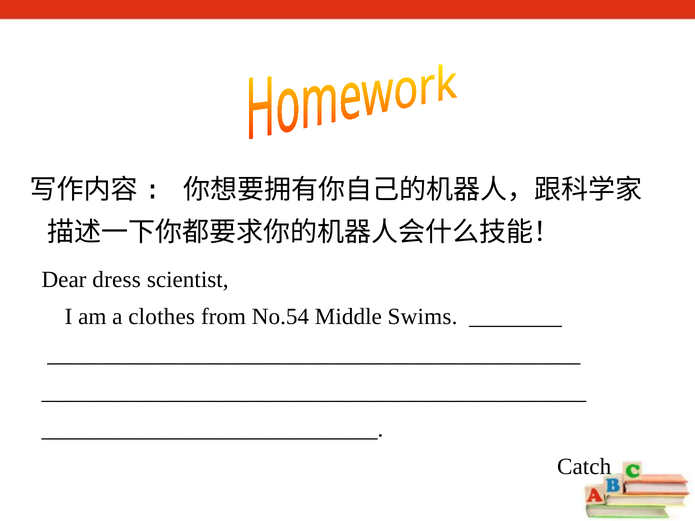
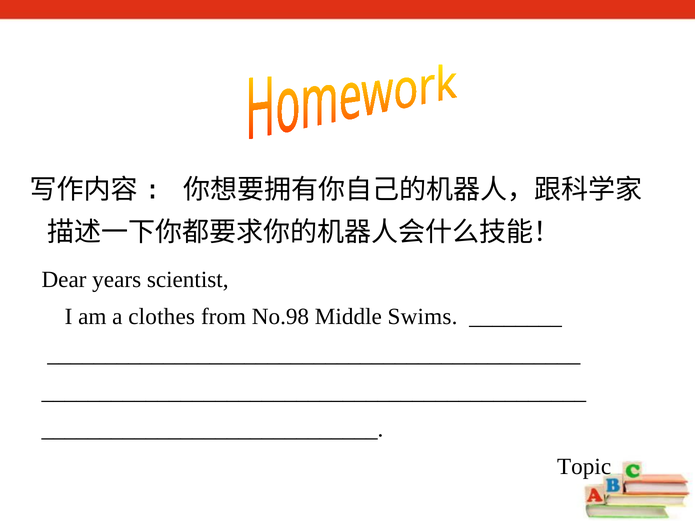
dress: dress -> years (117, 280)
No.54: No.54 -> No.98 (280, 317)
Catch: Catch -> Topic (584, 467)
